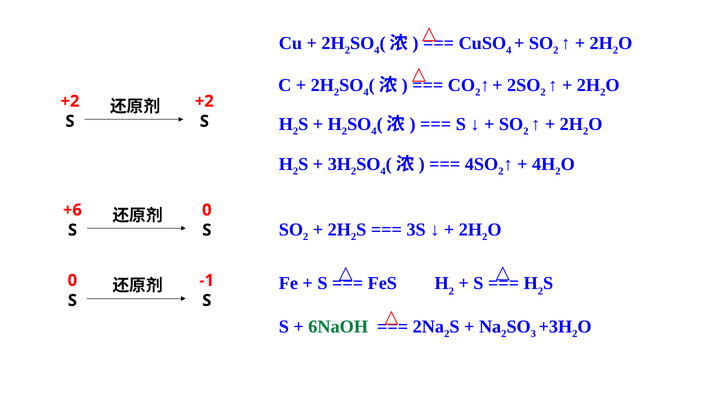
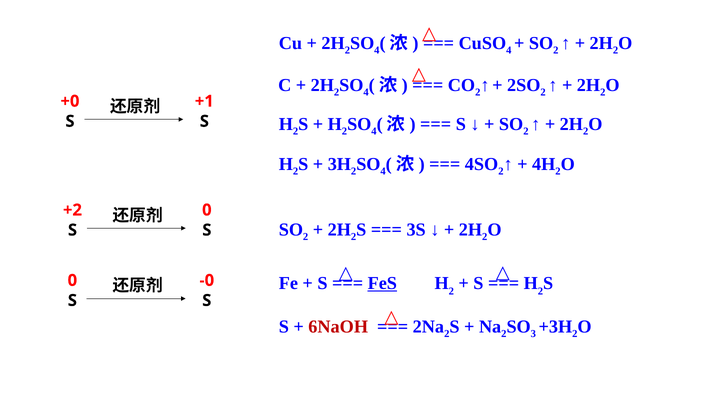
+2: +2 -> +0 (70, 101)
+2: +2 -> +1 (204, 101)
+6: +6 -> +2 (72, 210)
-1: -1 -> -0 (207, 280)
FeS underline: none -> present (382, 283)
6NaOH colour: green -> red (338, 326)
